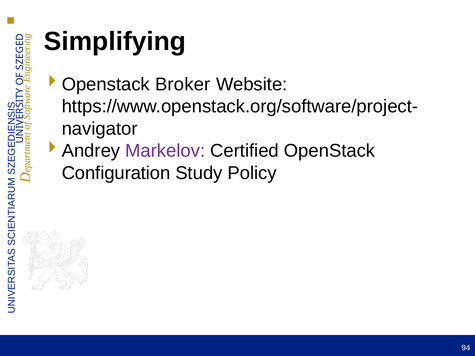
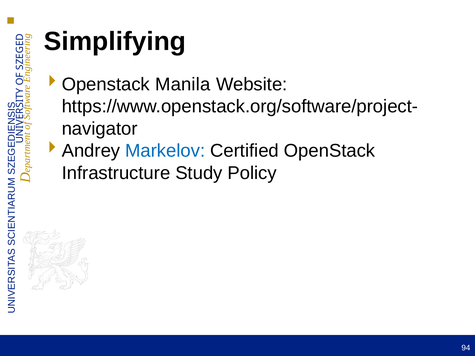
Broker: Broker -> Manila (183, 84)
Markelov colour: purple -> blue (165, 151)
Configuration: Configuration -> Infrastructure (116, 173)
